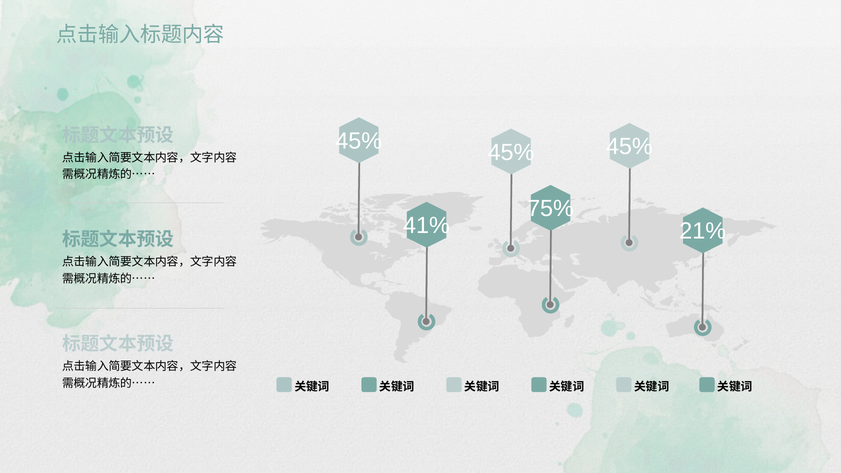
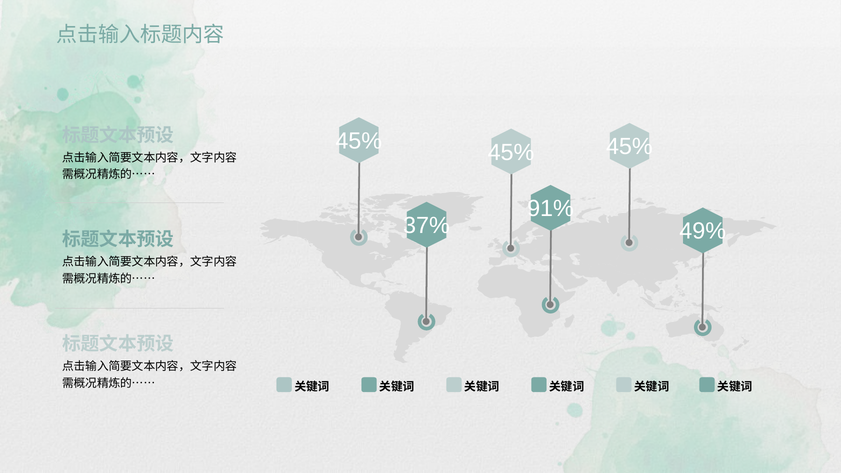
75%: 75% -> 91% (551, 209)
41%: 41% -> 37% (426, 226)
21%: 21% -> 49% (703, 231)
